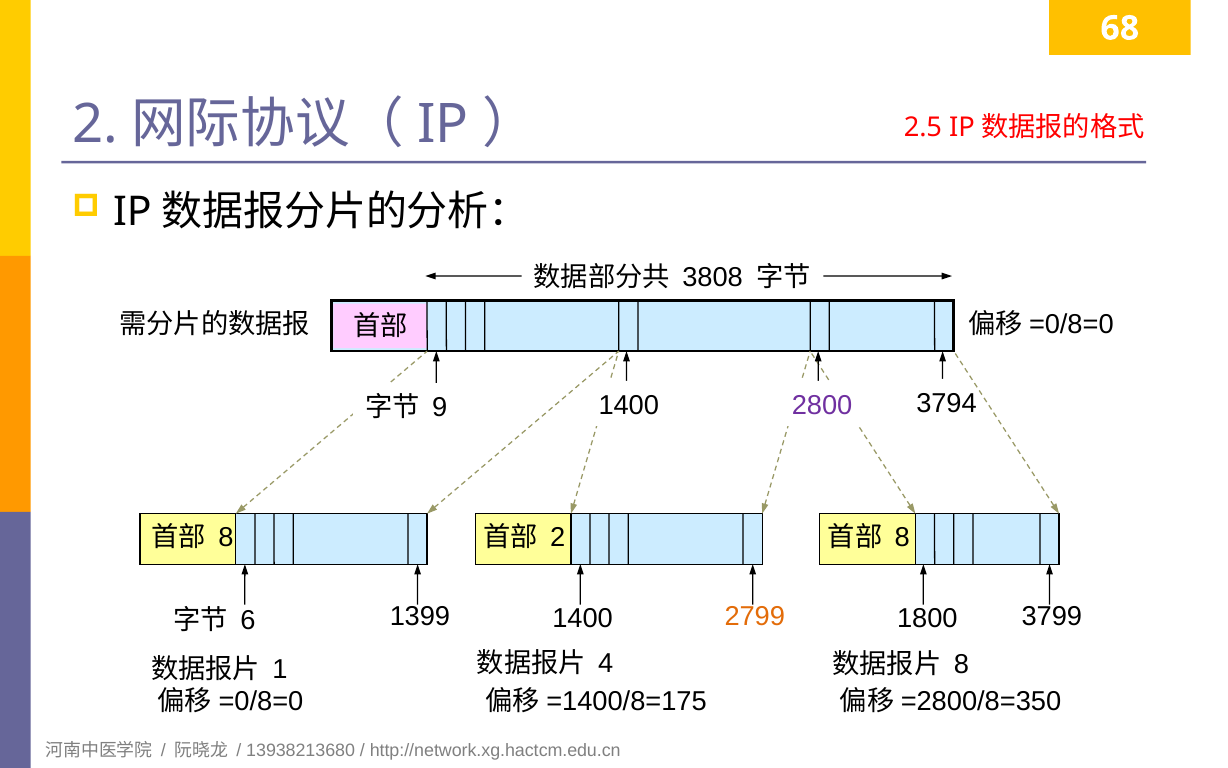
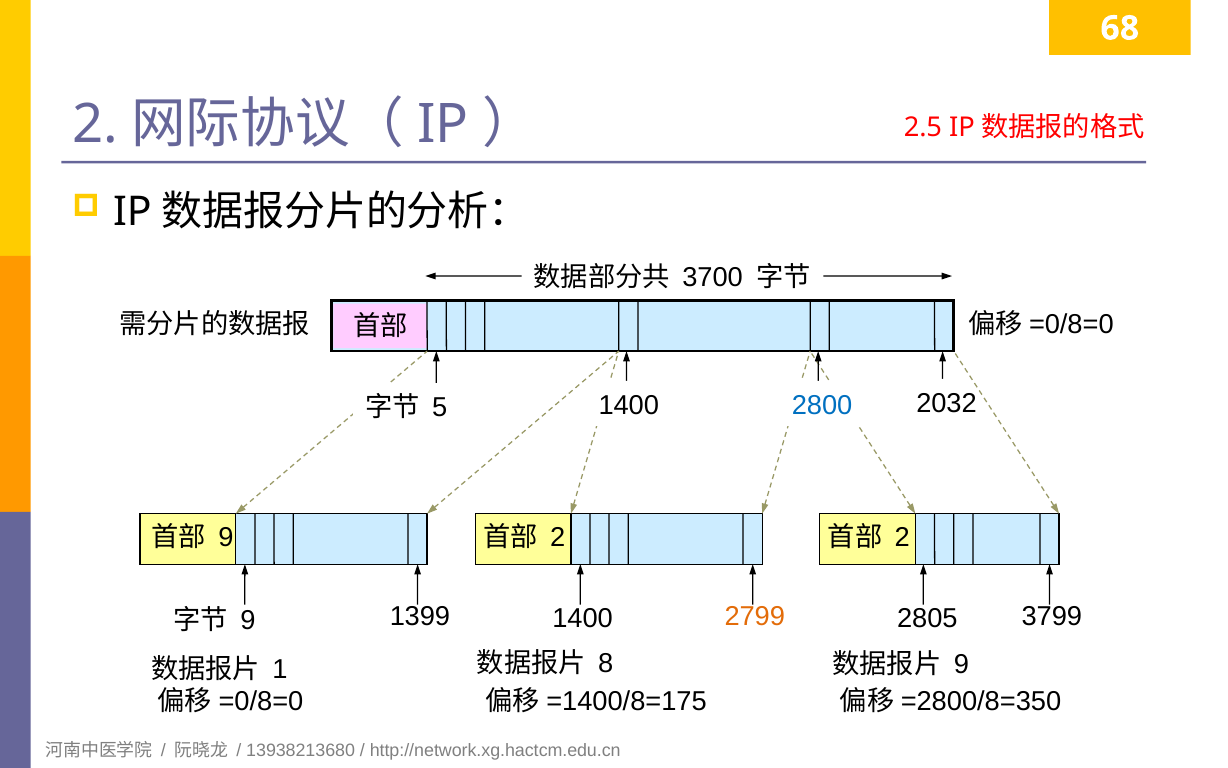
3808: 3808 -> 3700 (713, 278)
3794: 3794 -> 2032 (947, 403)
2800 colour: purple -> blue (822, 405)
9: 9 -> 5 (440, 407)
8: 8 -> 9 (226, 538)
8: 8 -> 2 (902, 538)
1800: 1800 -> 2805 (927, 618)
6: 6 -> 9 (248, 620)
4: 4 -> 8 (606, 663)
8: 8 -> 9 (961, 664)
